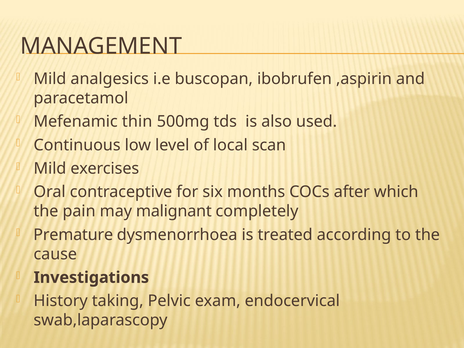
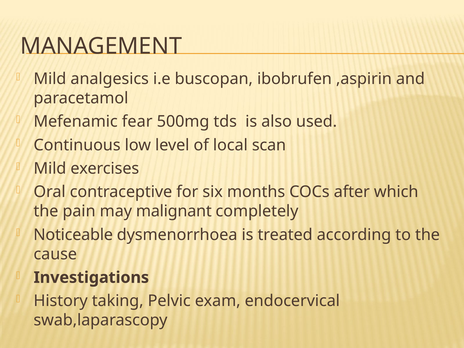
thin: thin -> fear (137, 122)
Premature: Premature -> Noticeable (73, 235)
